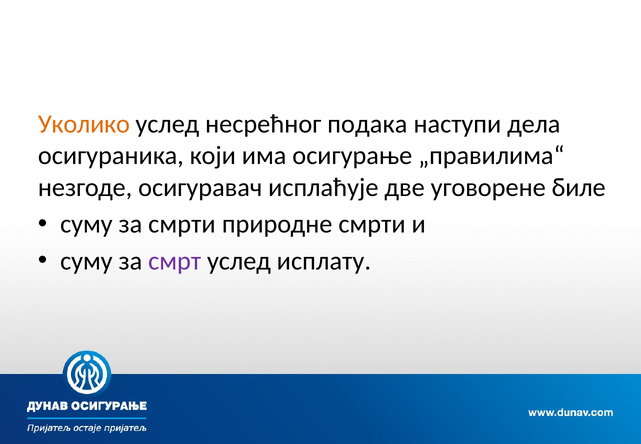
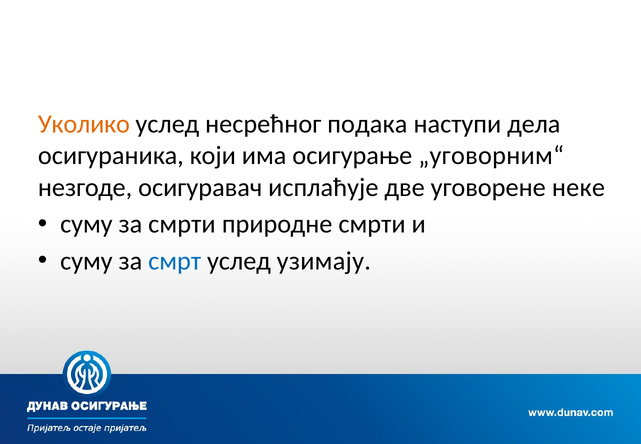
„правилима“: „правилима“ -> „уговорним“ (491, 156)
биле: биле -> неке (578, 187)
смрт colour: purple -> blue (175, 261)
исплату: исплату -> узимају (324, 261)
